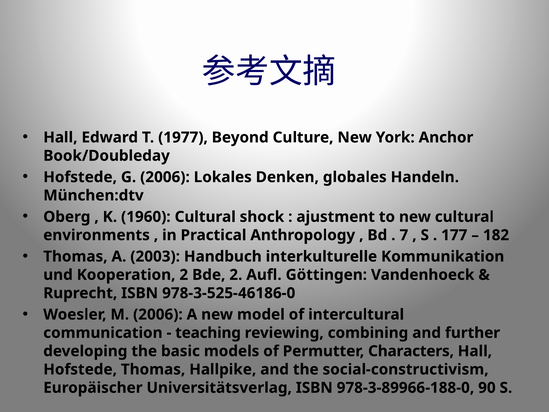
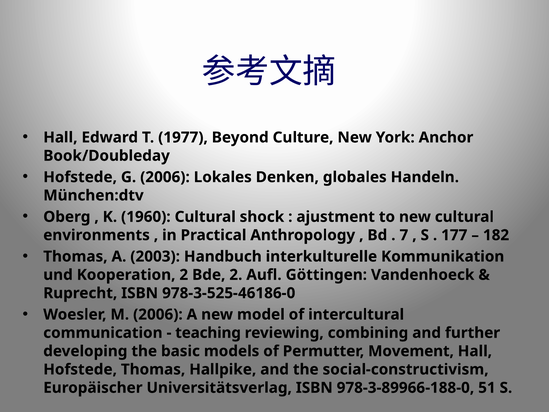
Characters: Characters -> Movement (411, 351)
90: 90 -> 51 (487, 388)
